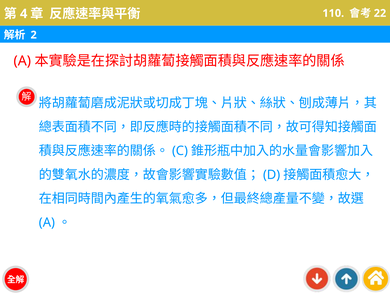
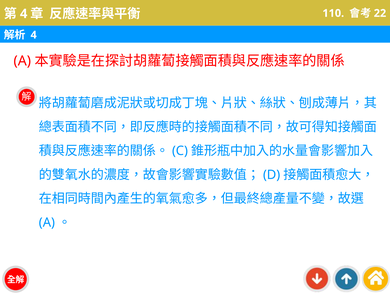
2: 2 -> 4 (34, 35)
